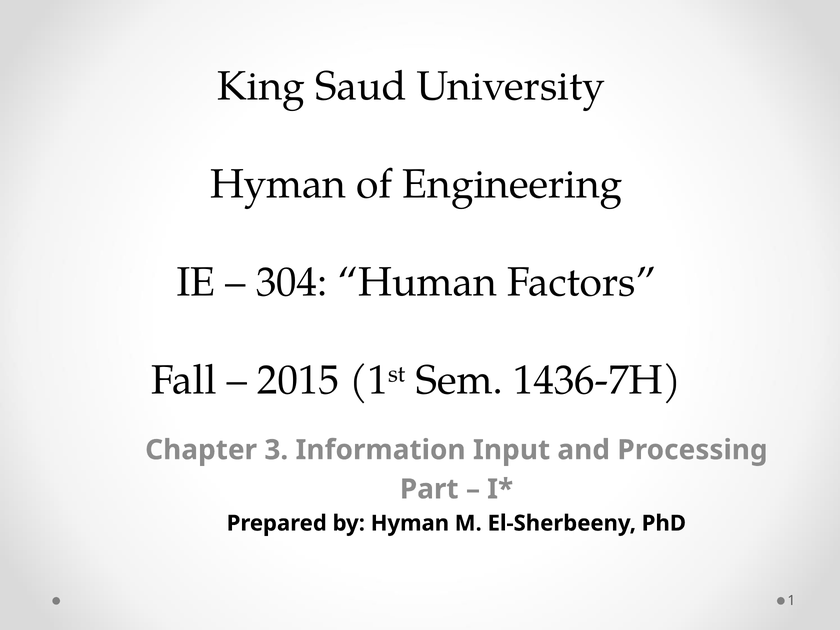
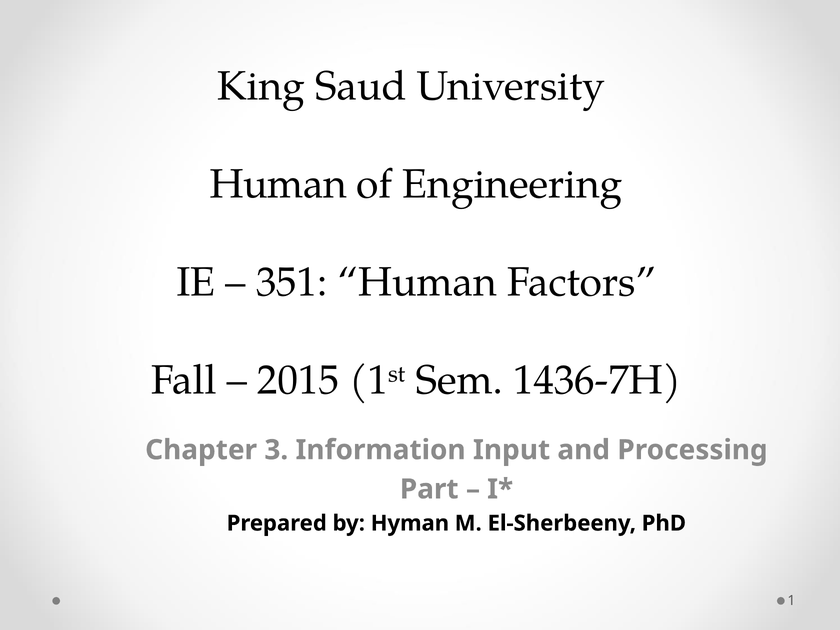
Hyman: Hyman -> Human (278, 184)
304: 304 -> 351 (292, 282)
